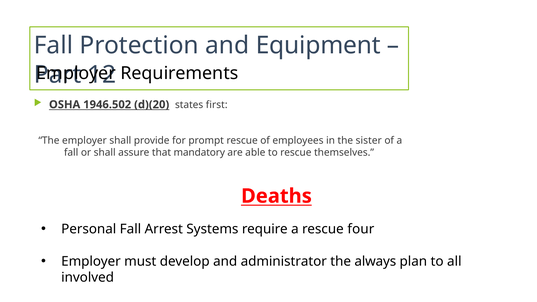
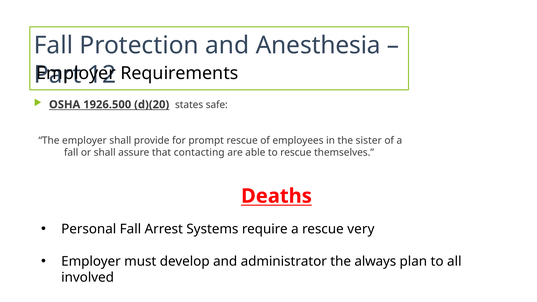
Equipment: Equipment -> Anesthesia (318, 45)
1946.502: 1946.502 -> 1926.500 (107, 105)
first: first -> safe (217, 105)
mandatory: mandatory -> contacting (199, 153)
four: four -> very (361, 229)
